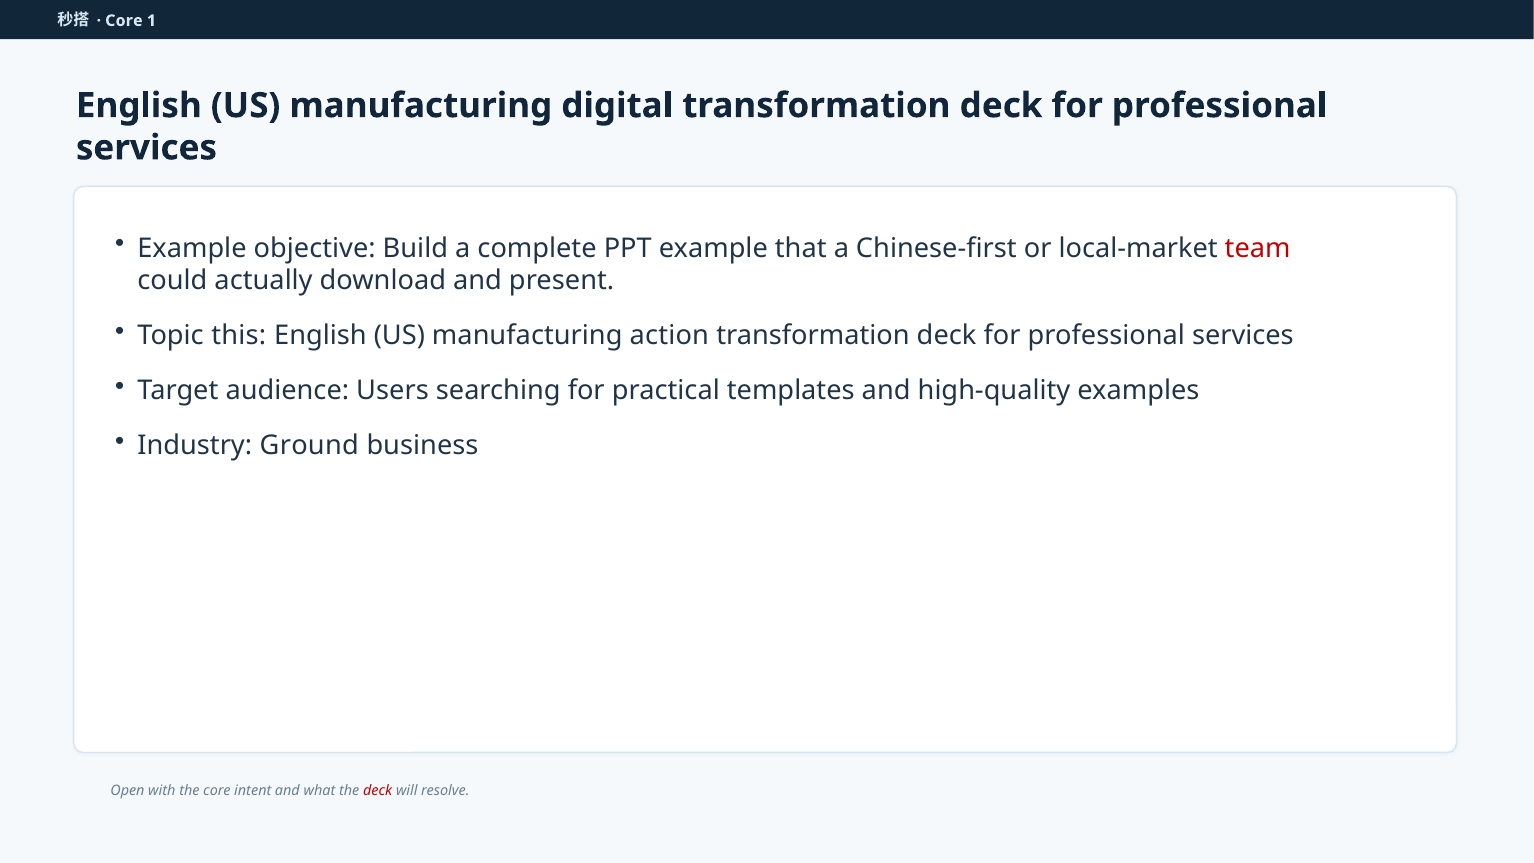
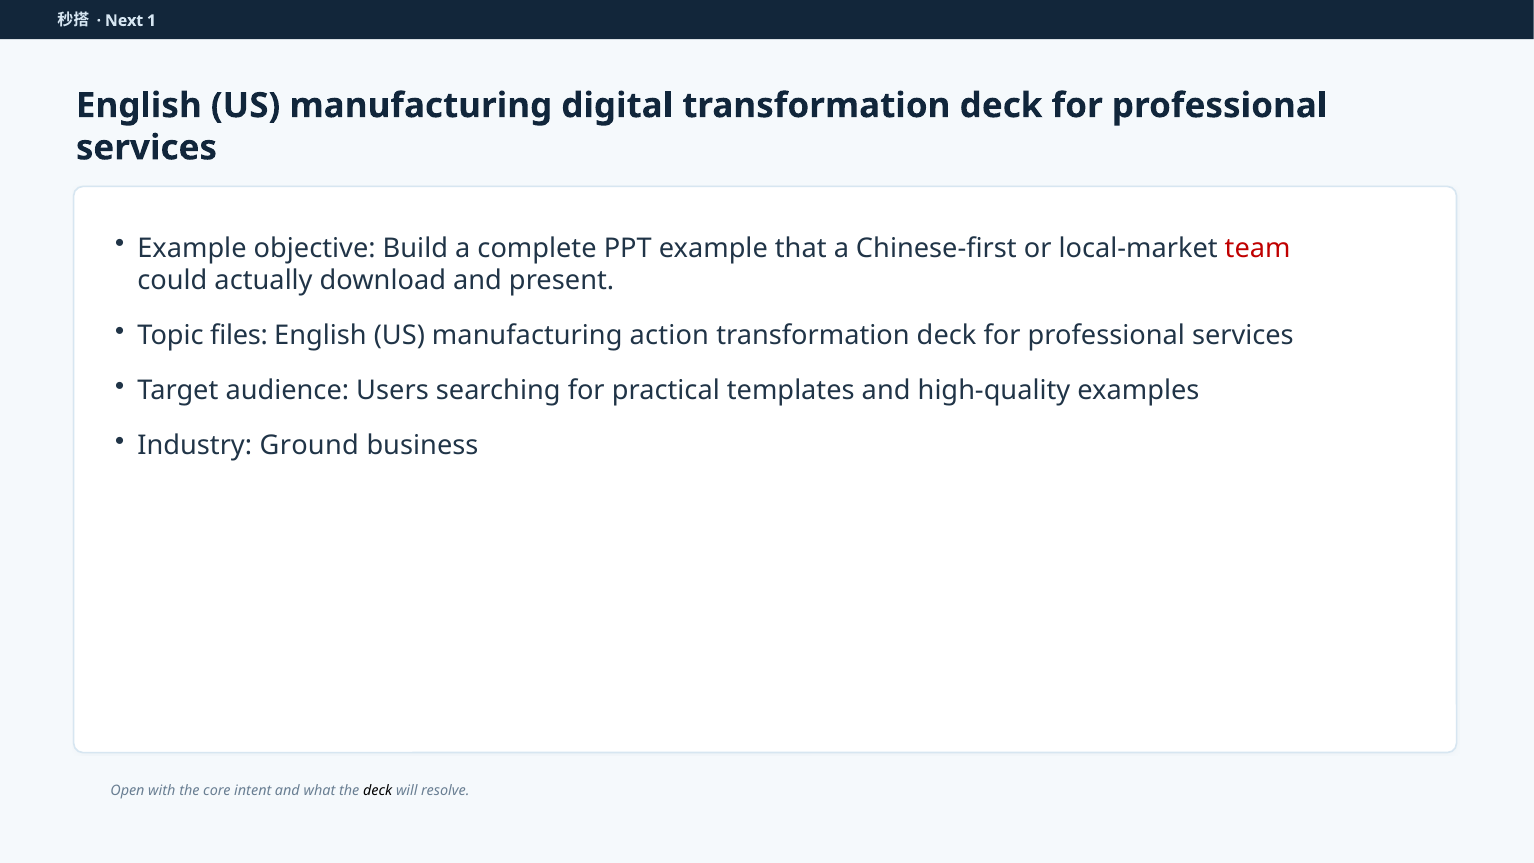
Core: Core -> Next (124, 21)
this: this -> files (239, 336)
deck colour: red -> black (378, 790)
